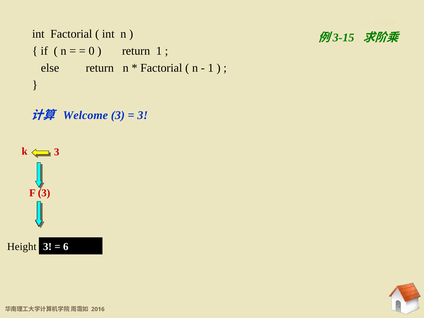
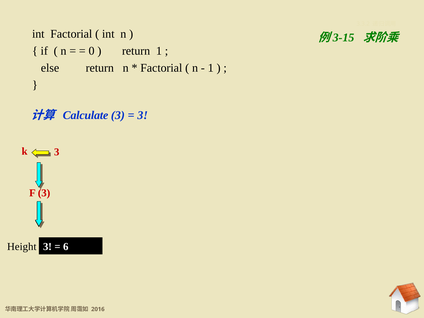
Welcome: Welcome -> Calculate (86, 115)
